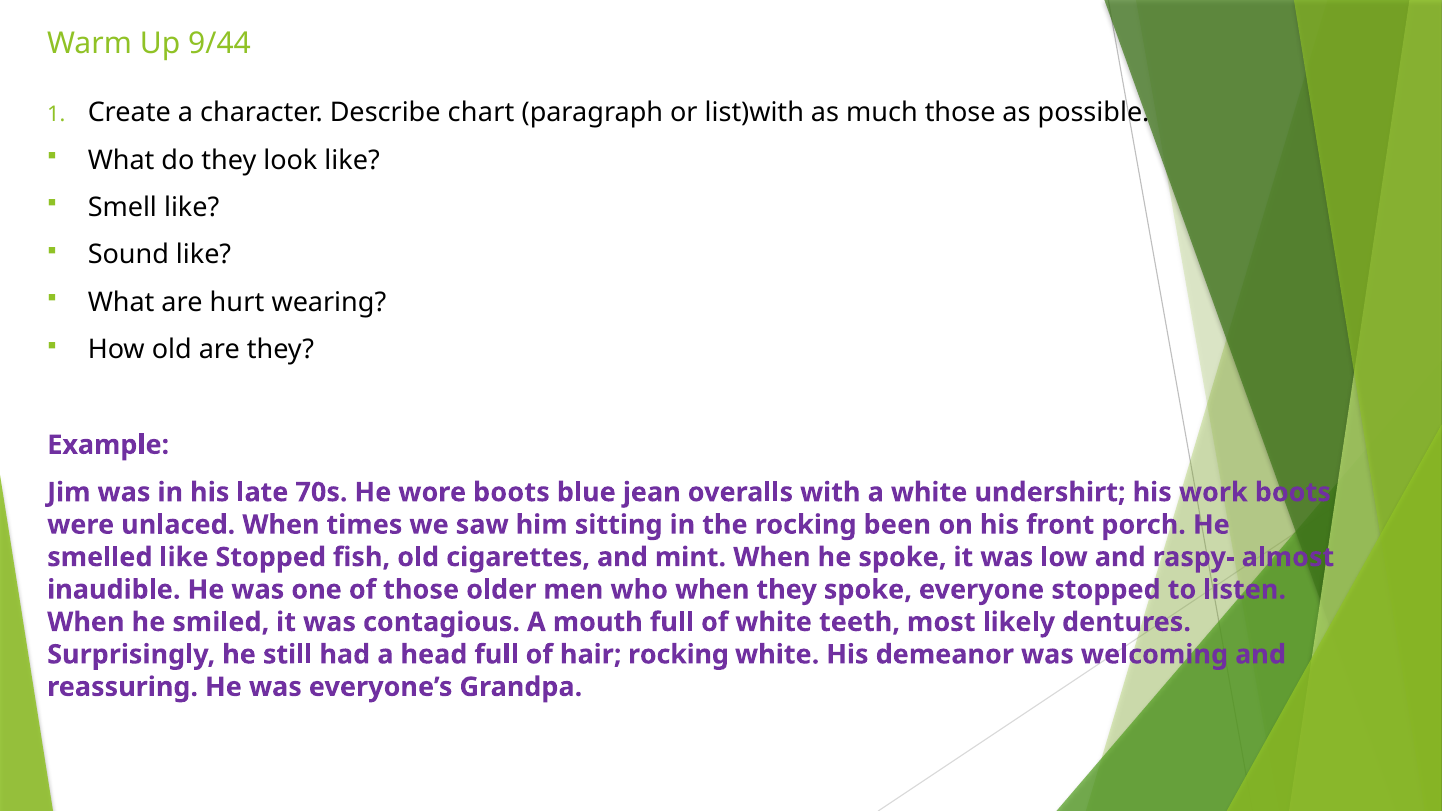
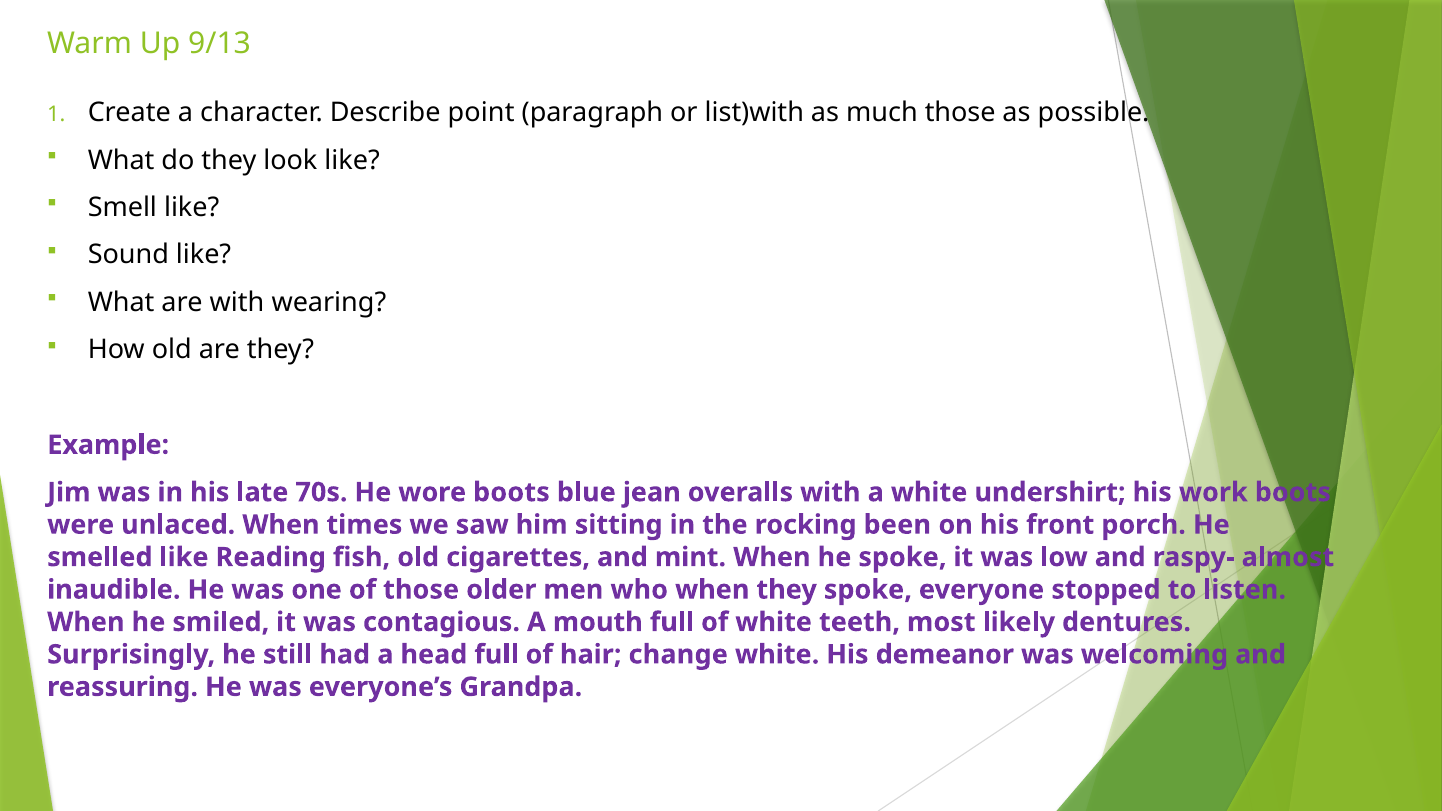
9/44: 9/44 -> 9/13 (220, 43)
chart: chart -> point (481, 113)
are hurt: hurt -> with (237, 303)
like Stopped: Stopped -> Reading (271, 557)
hair rocking: rocking -> change (678, 655)
